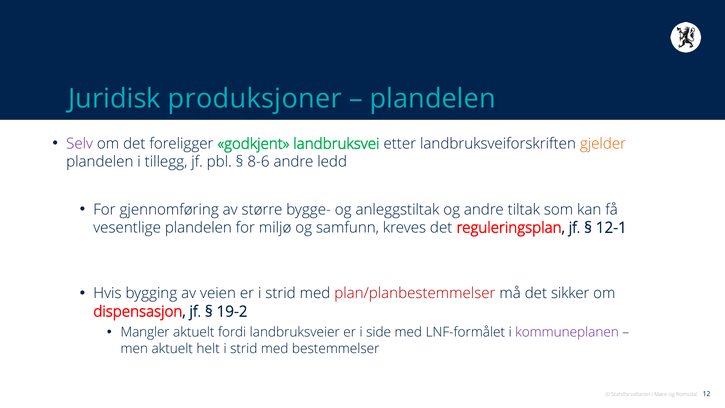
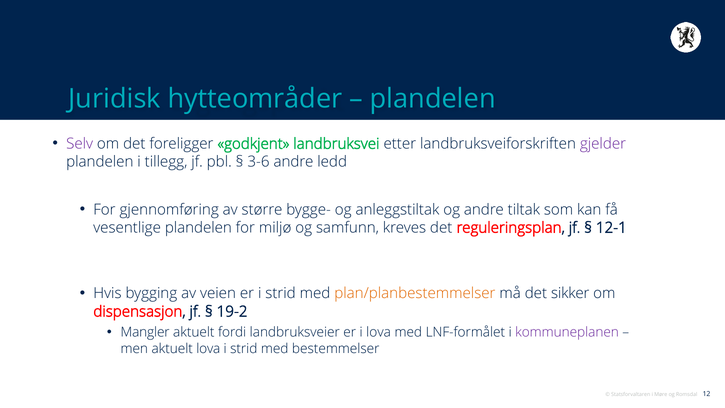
produksjoner: produksjoner -> hytteområder (255, 99)
gjelder colour: orange -> purple (603, 144)
8-6: 8-6 -> 3-6 (258, 162)
plan/planbestemmelser colour: red -> orange (415, 293)
i side: side -> lova (379, 332)
aktuelt helt: helt -> lova (208, 349)
